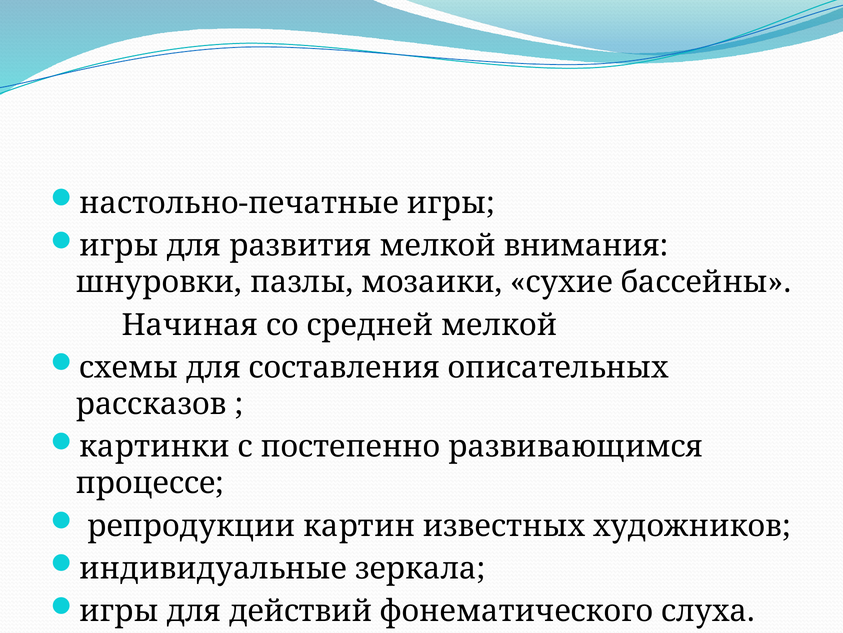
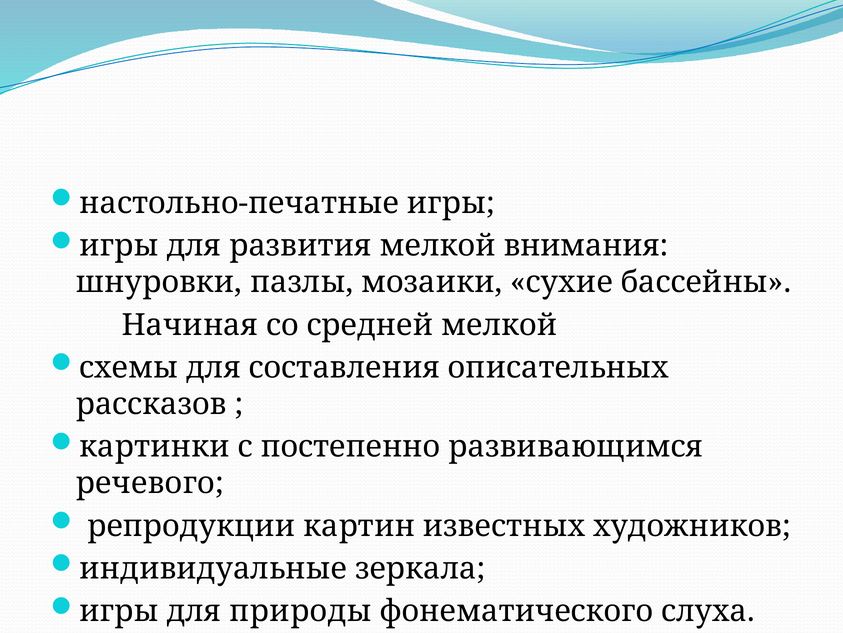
процессе: процессе -> речевого (150, 483)
действий: действий -> природы (300, 611)
